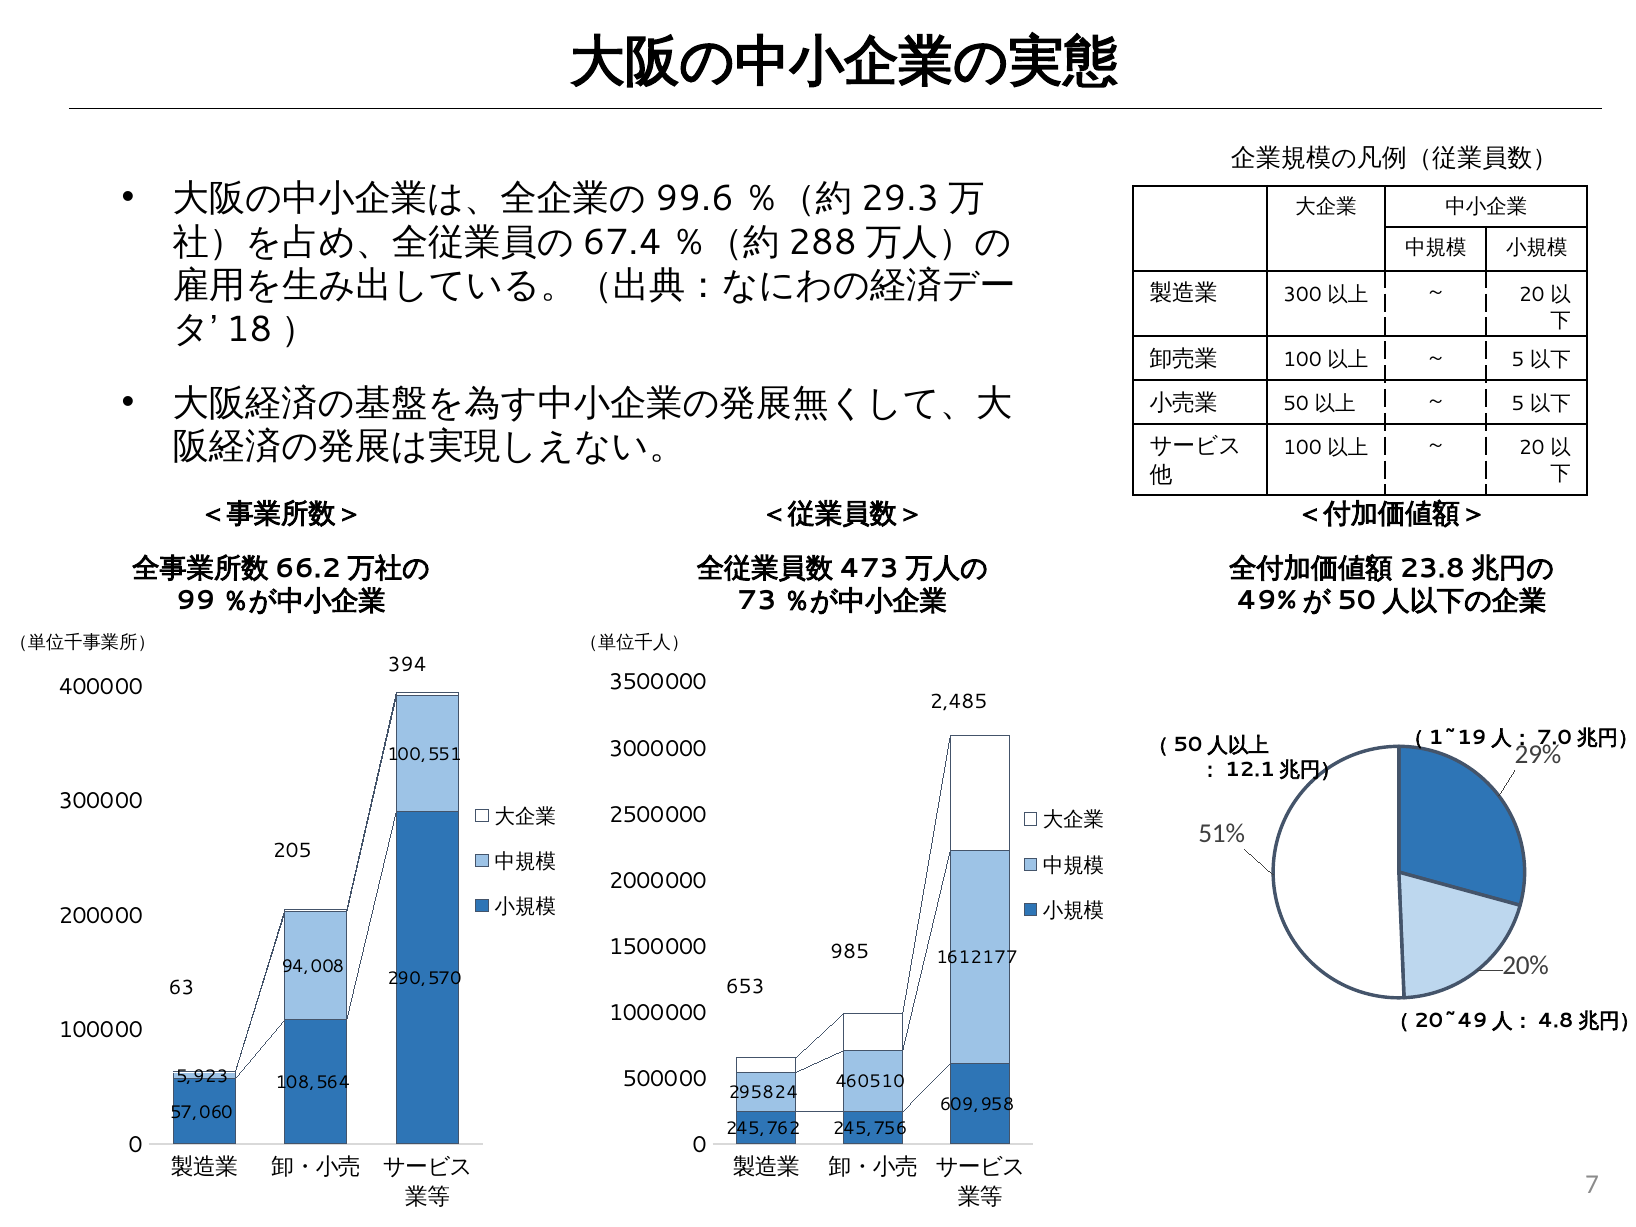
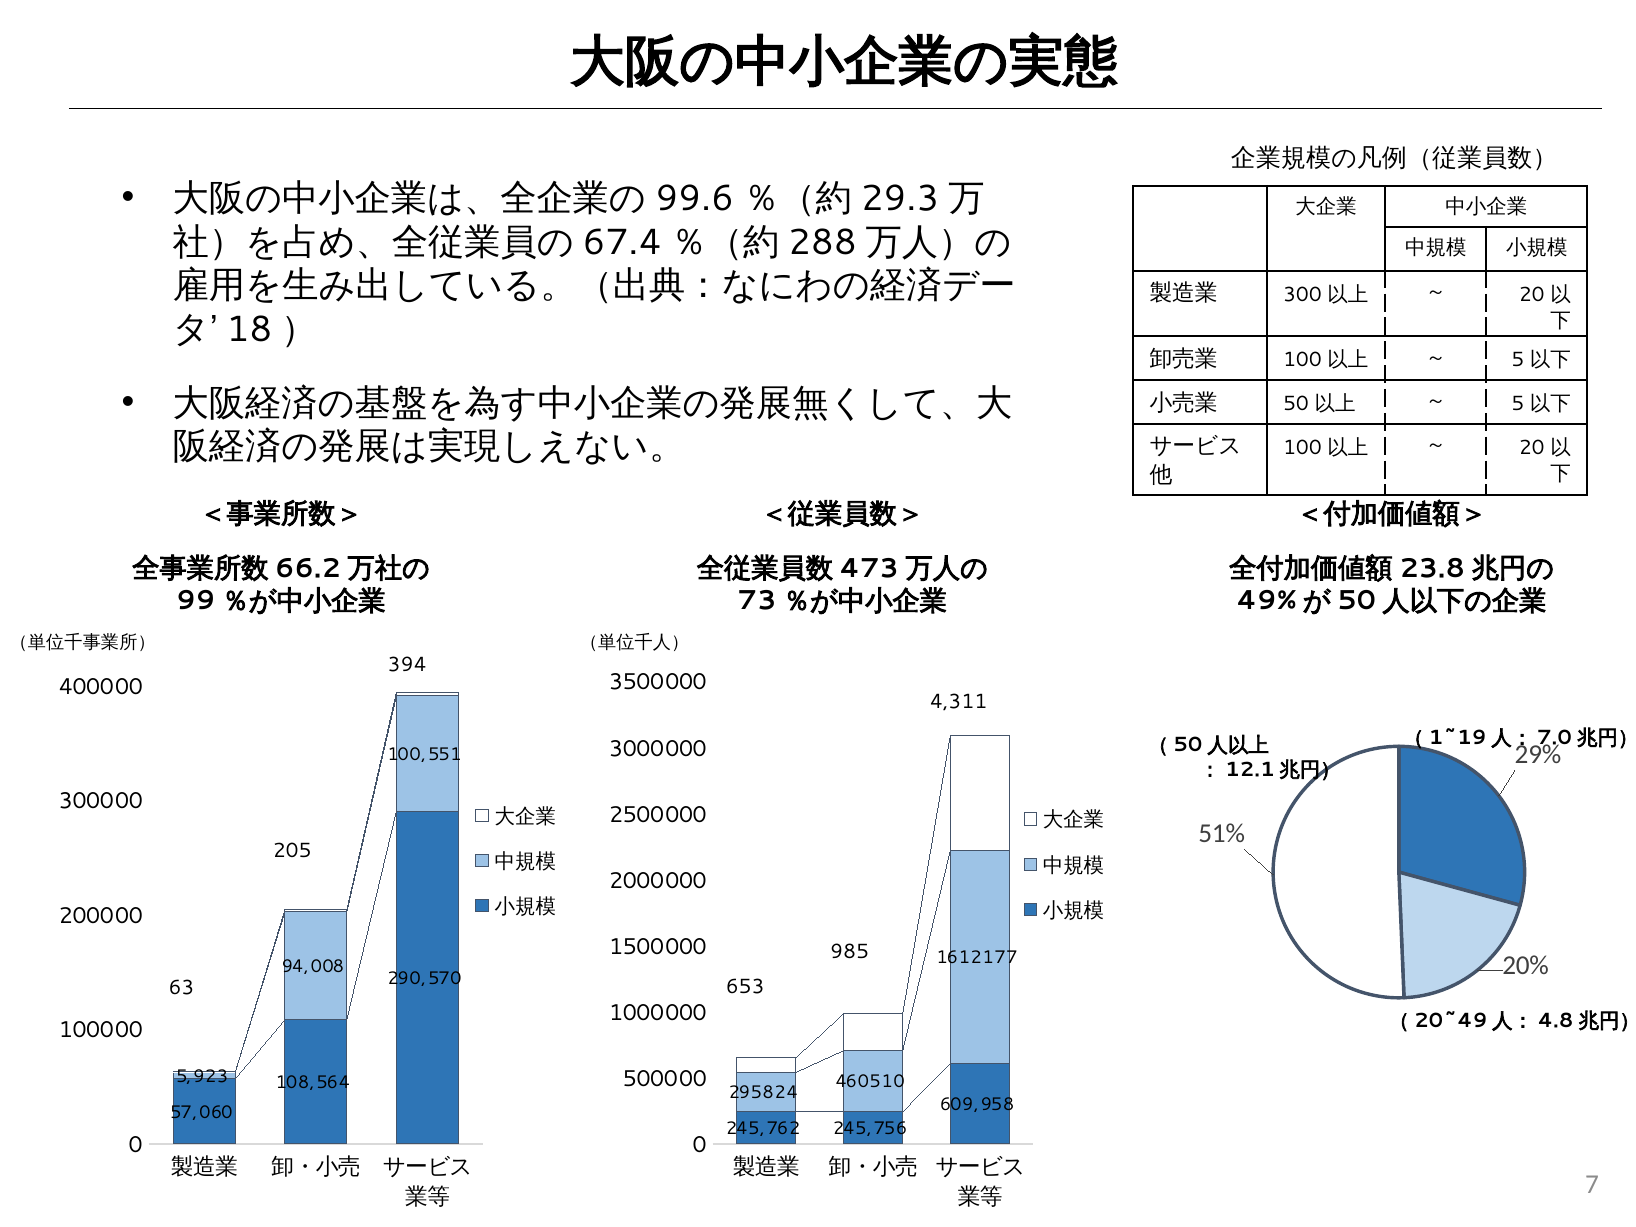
2,485: 2,485 -> 4,311 (959, 702)
